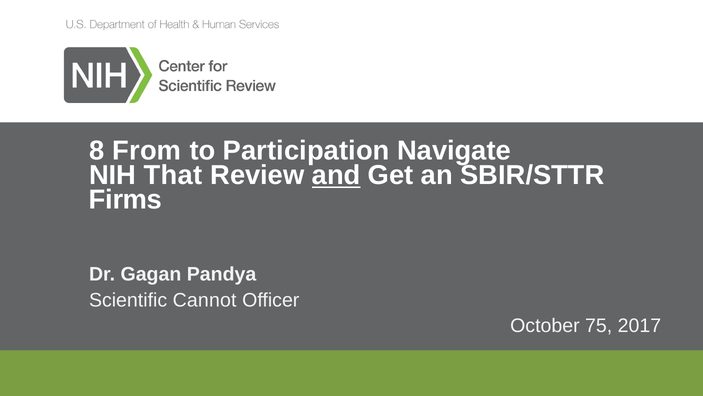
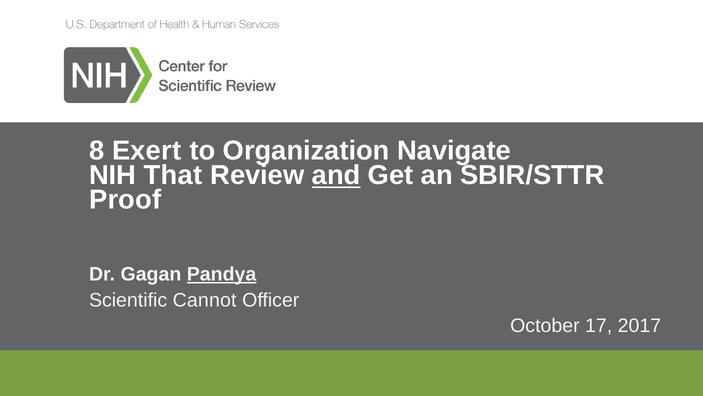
From: From -> Exert (147, 151)
Participation: Participation -> Organization (306, 151)
Firms: Firms -> Proof (125, 199)
Pandya underline: none -> present (222, 274)
75: 75 -> 17 (599, 325)
